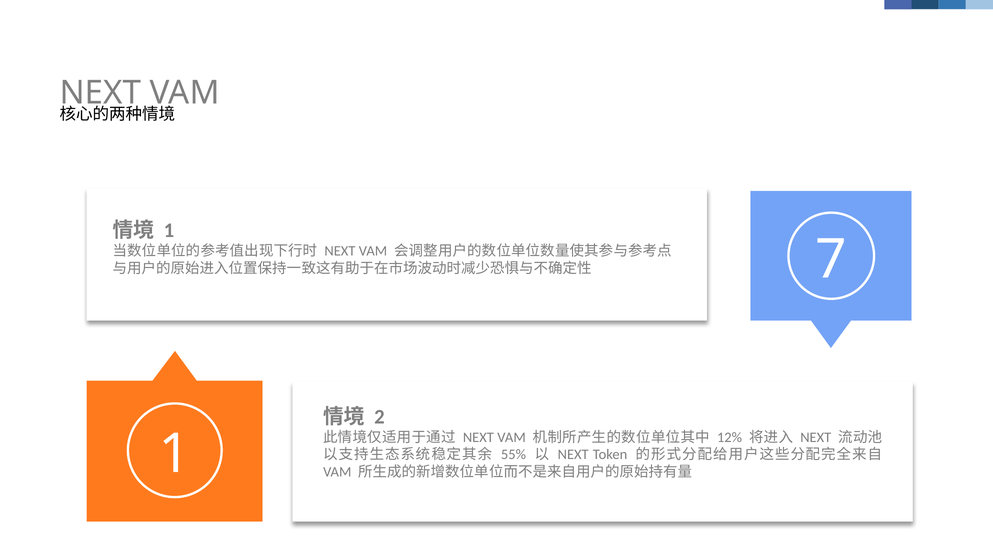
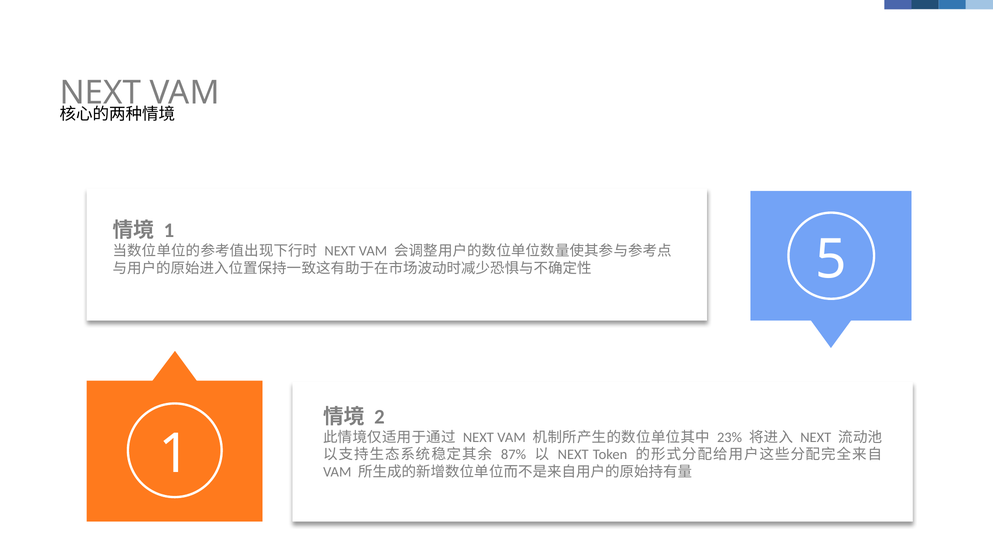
7: 7 -> 5 (831, 260)
12%: 12% -> 23% (730, 438)
55%: 55% -> 87% (513, 455)
